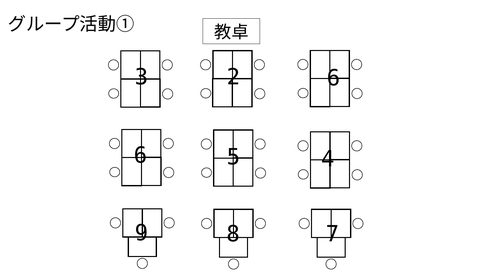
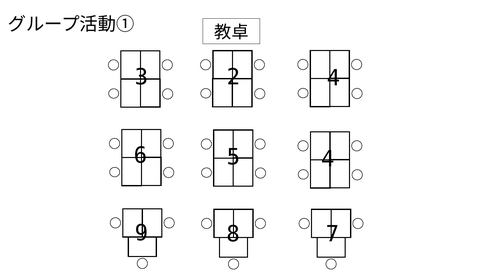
2 6: 6 -> 4 (334, 78)
